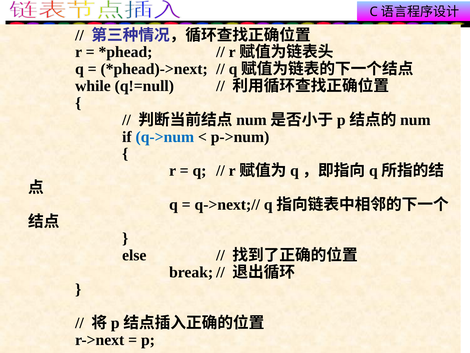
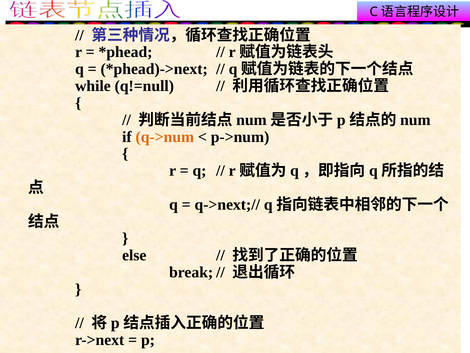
q->num colour: blue -> orange (165, 137)
